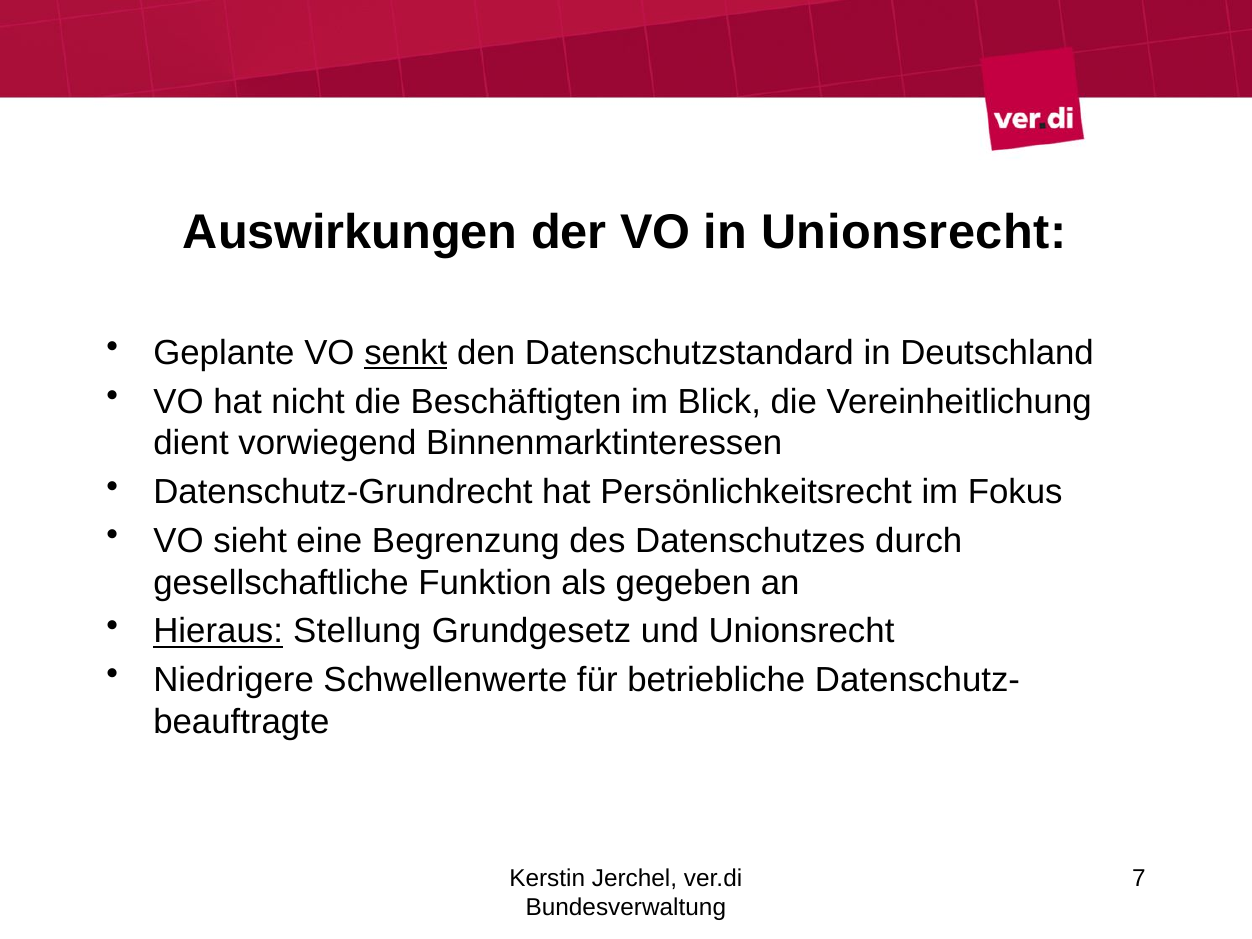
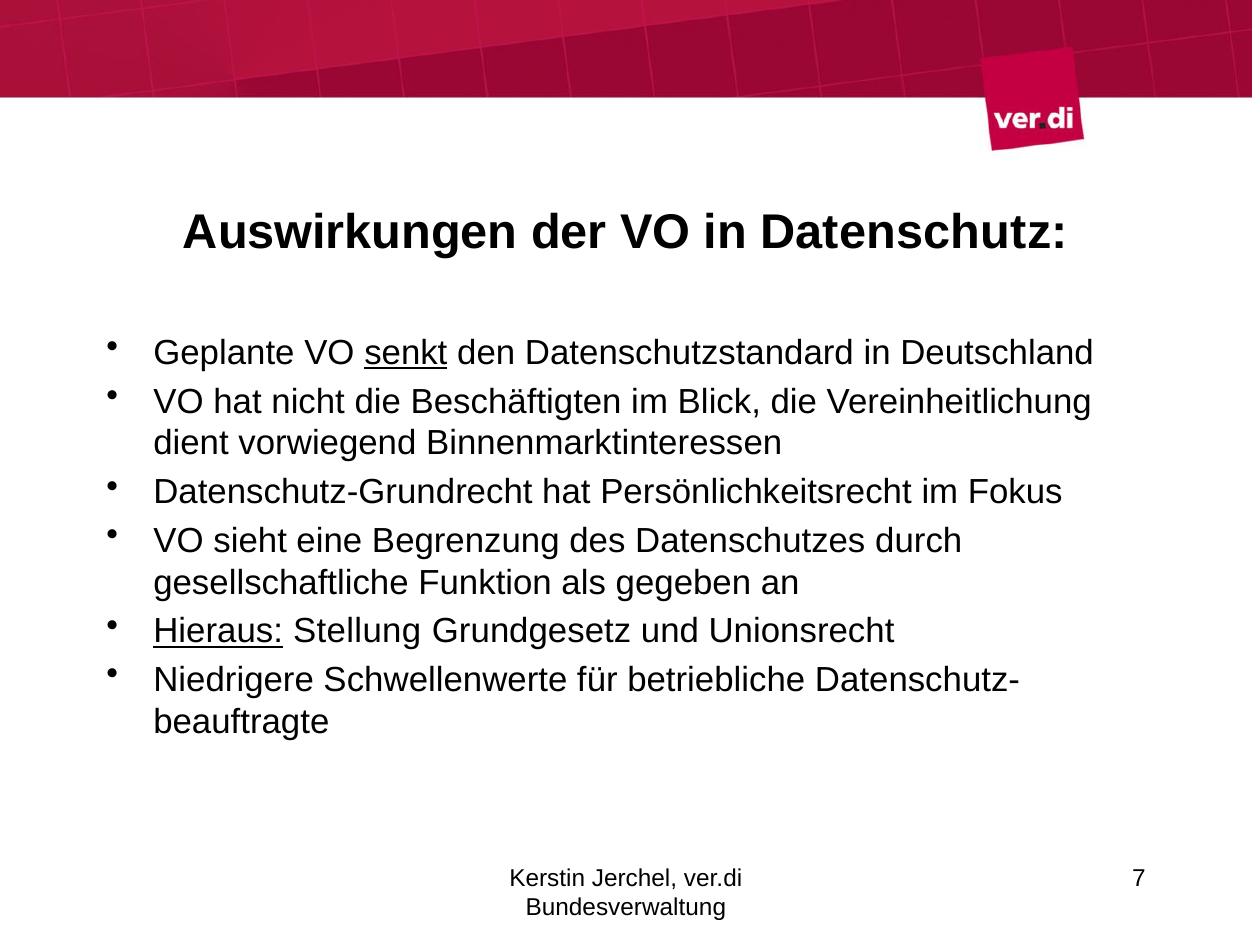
in Unionsrecht: Unionsrecht -> Datenschutz (914, 233)
